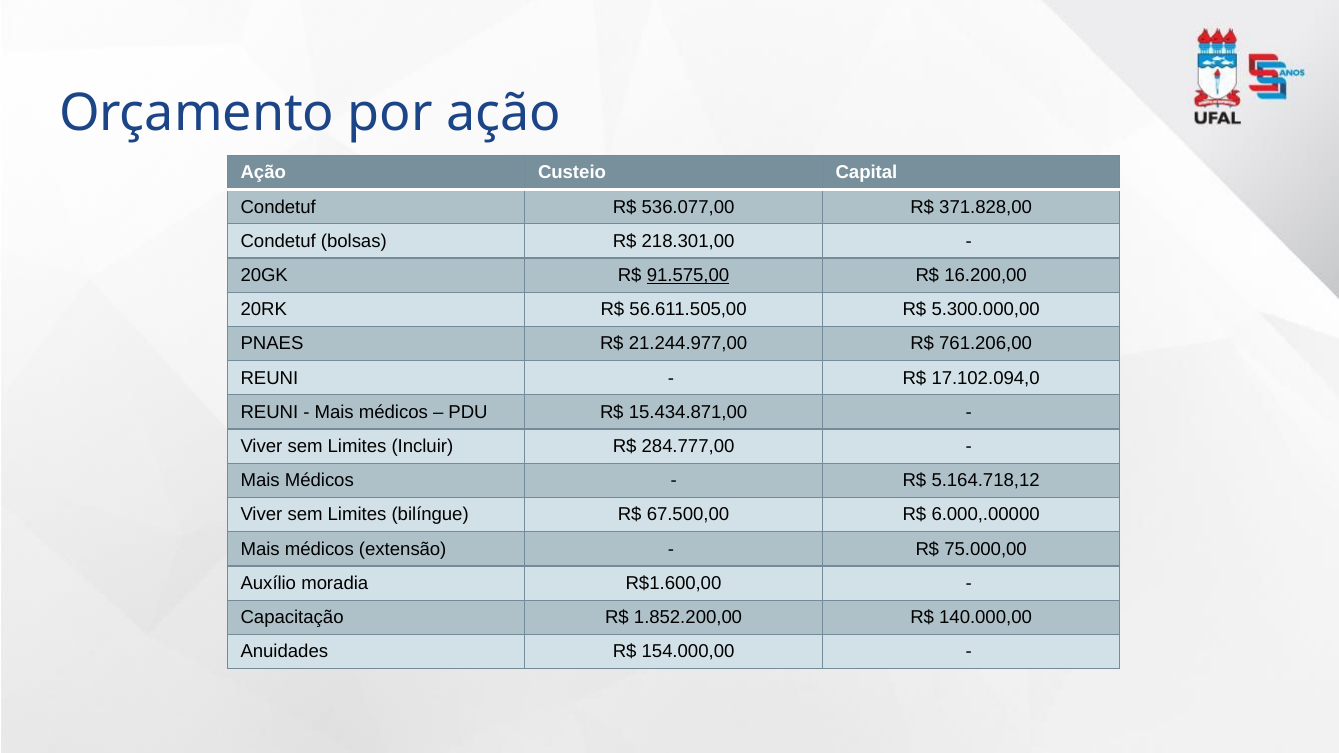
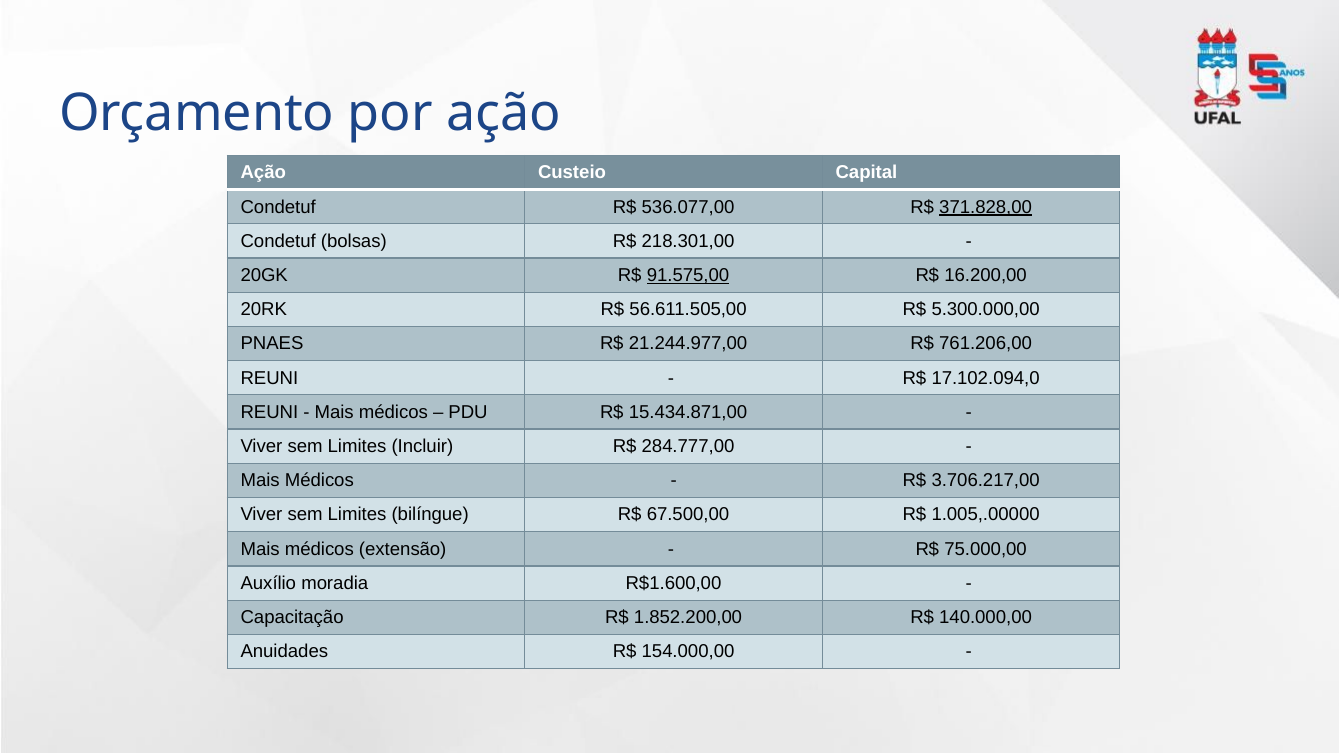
371.828,00 underline: none -> present (986, 207)
5.164.718,12: 5.164.718,12 -> 3.706.217,00 (986, 481)
6.000,.00000: 6.000,.00000 -> 1.005,.00000 (986, 515)
